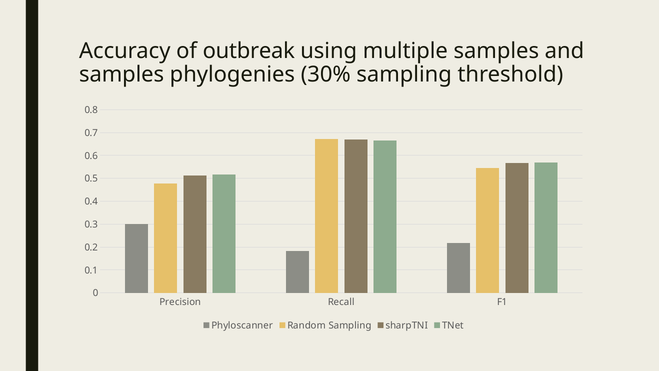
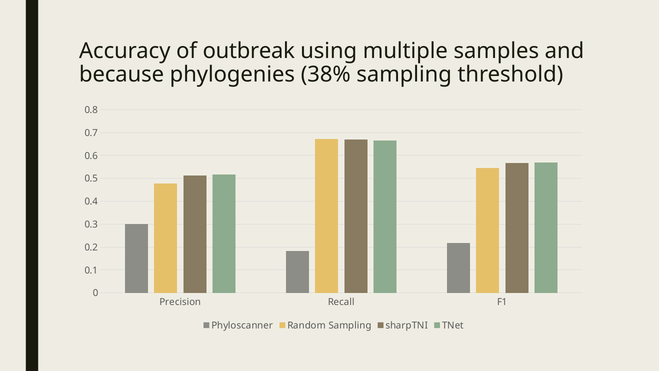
samples: samples -> because (122, 75)
30%: 30% -> 38% (326, 75)
